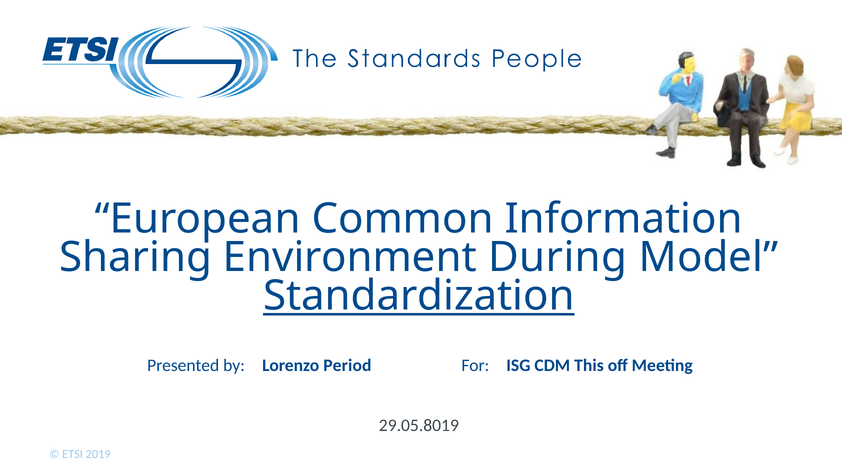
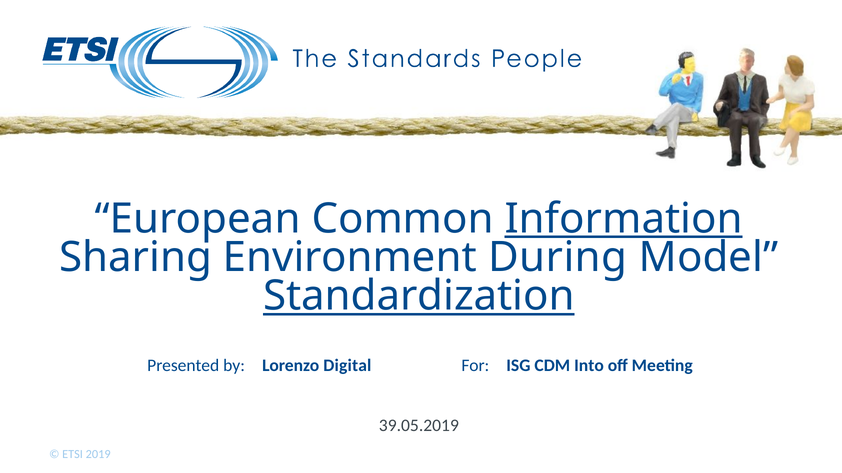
Information underline: none -> present (624, 219)
Period: Period -> Digital (347, 366)
This: This -> Into (589, 366)
29.05.8019: 29.05.8019 -> 39.05.2019 (419, 426)
